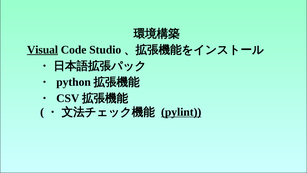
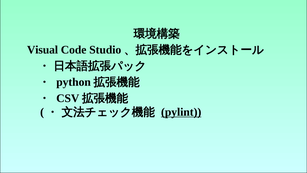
Visual underline: present -> none (43, 50)
